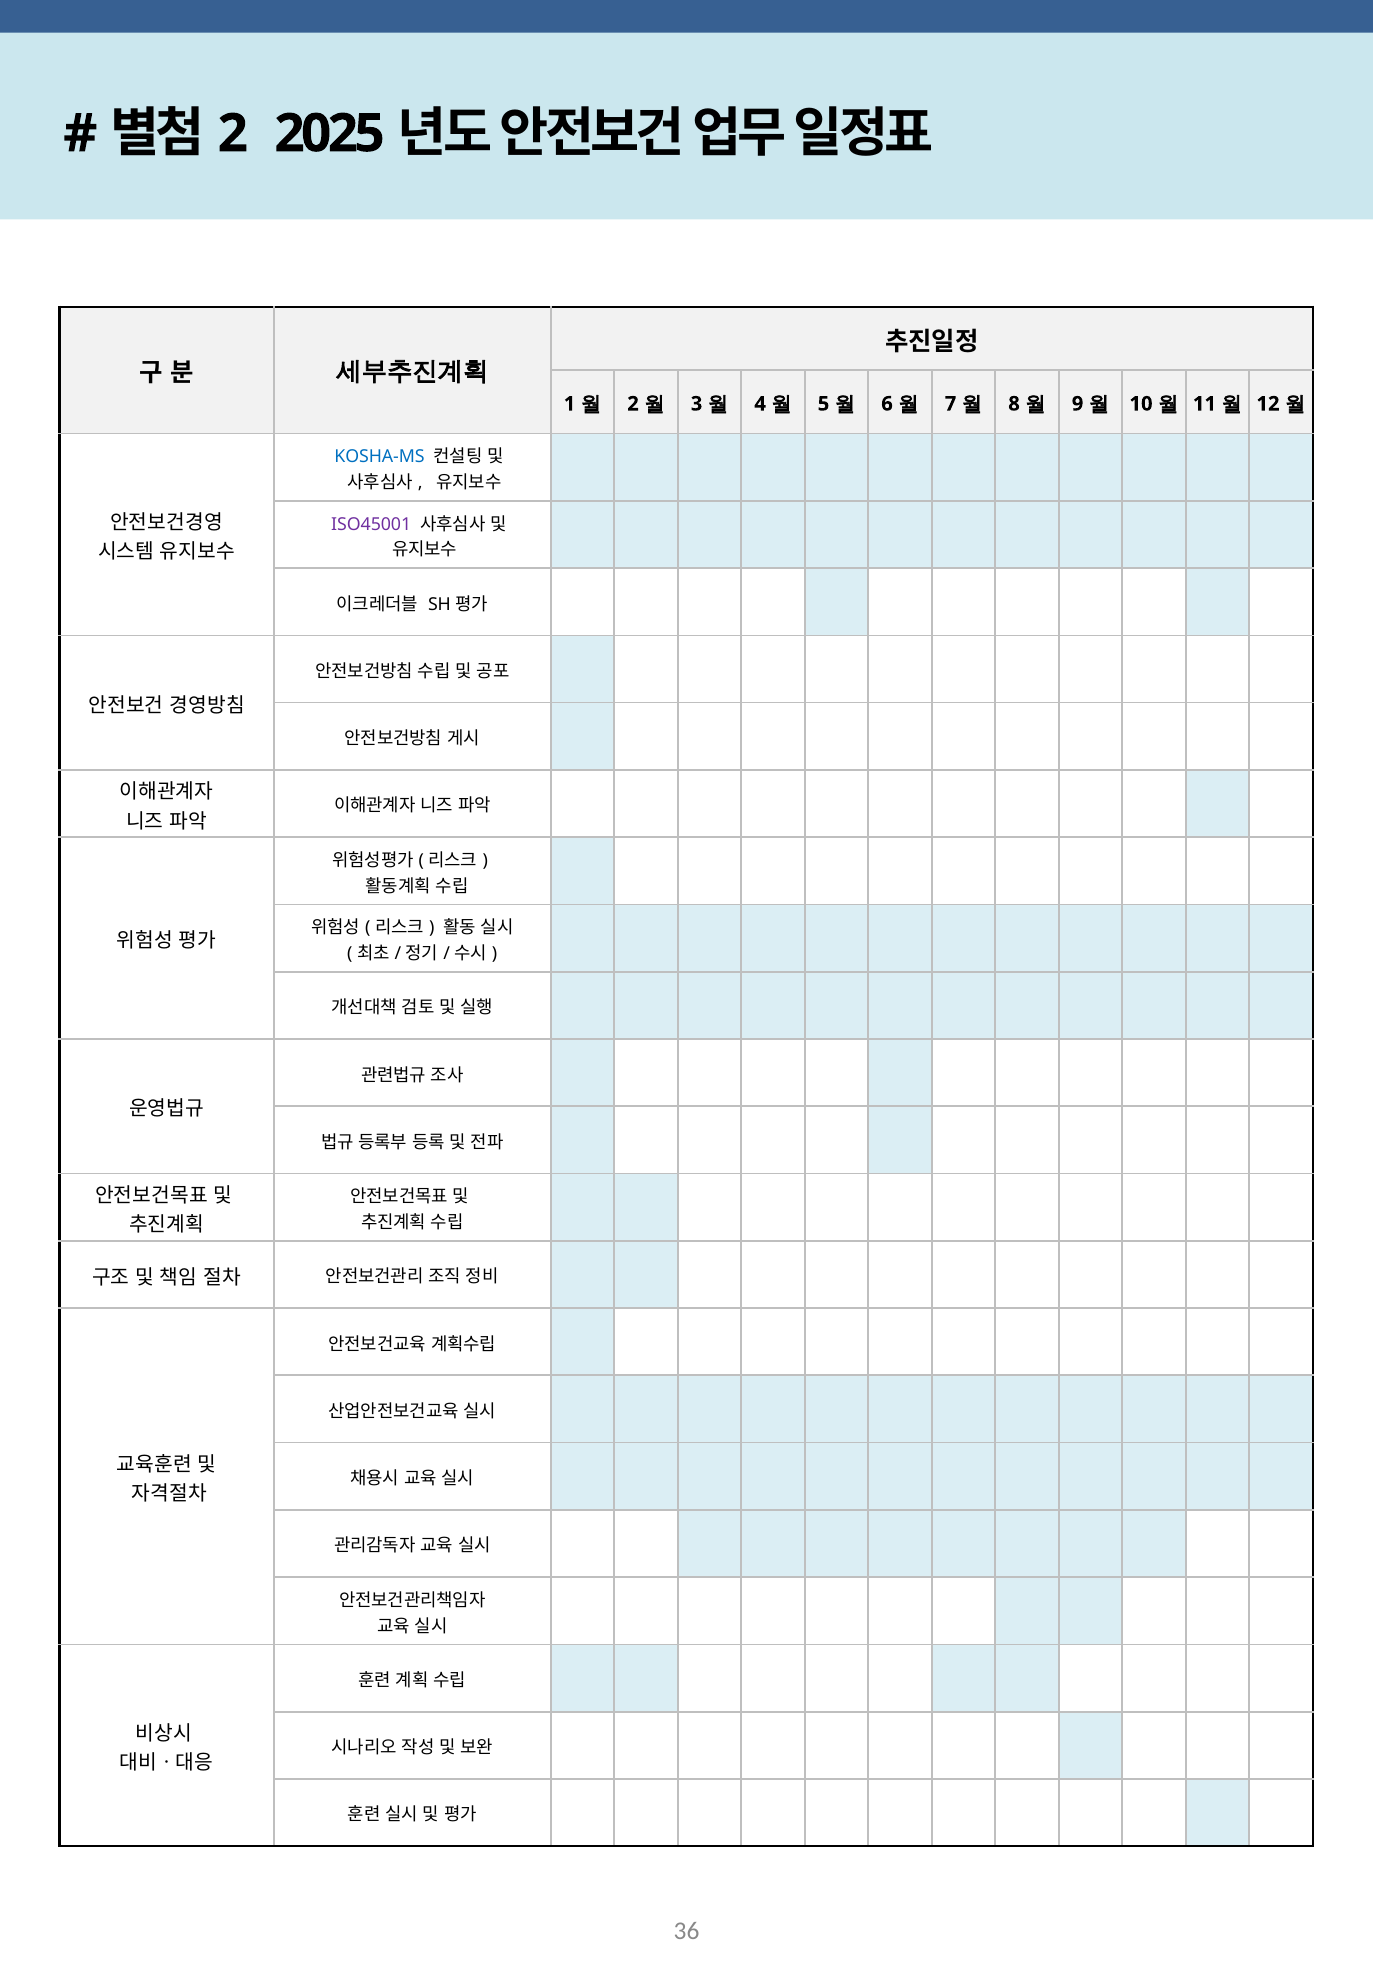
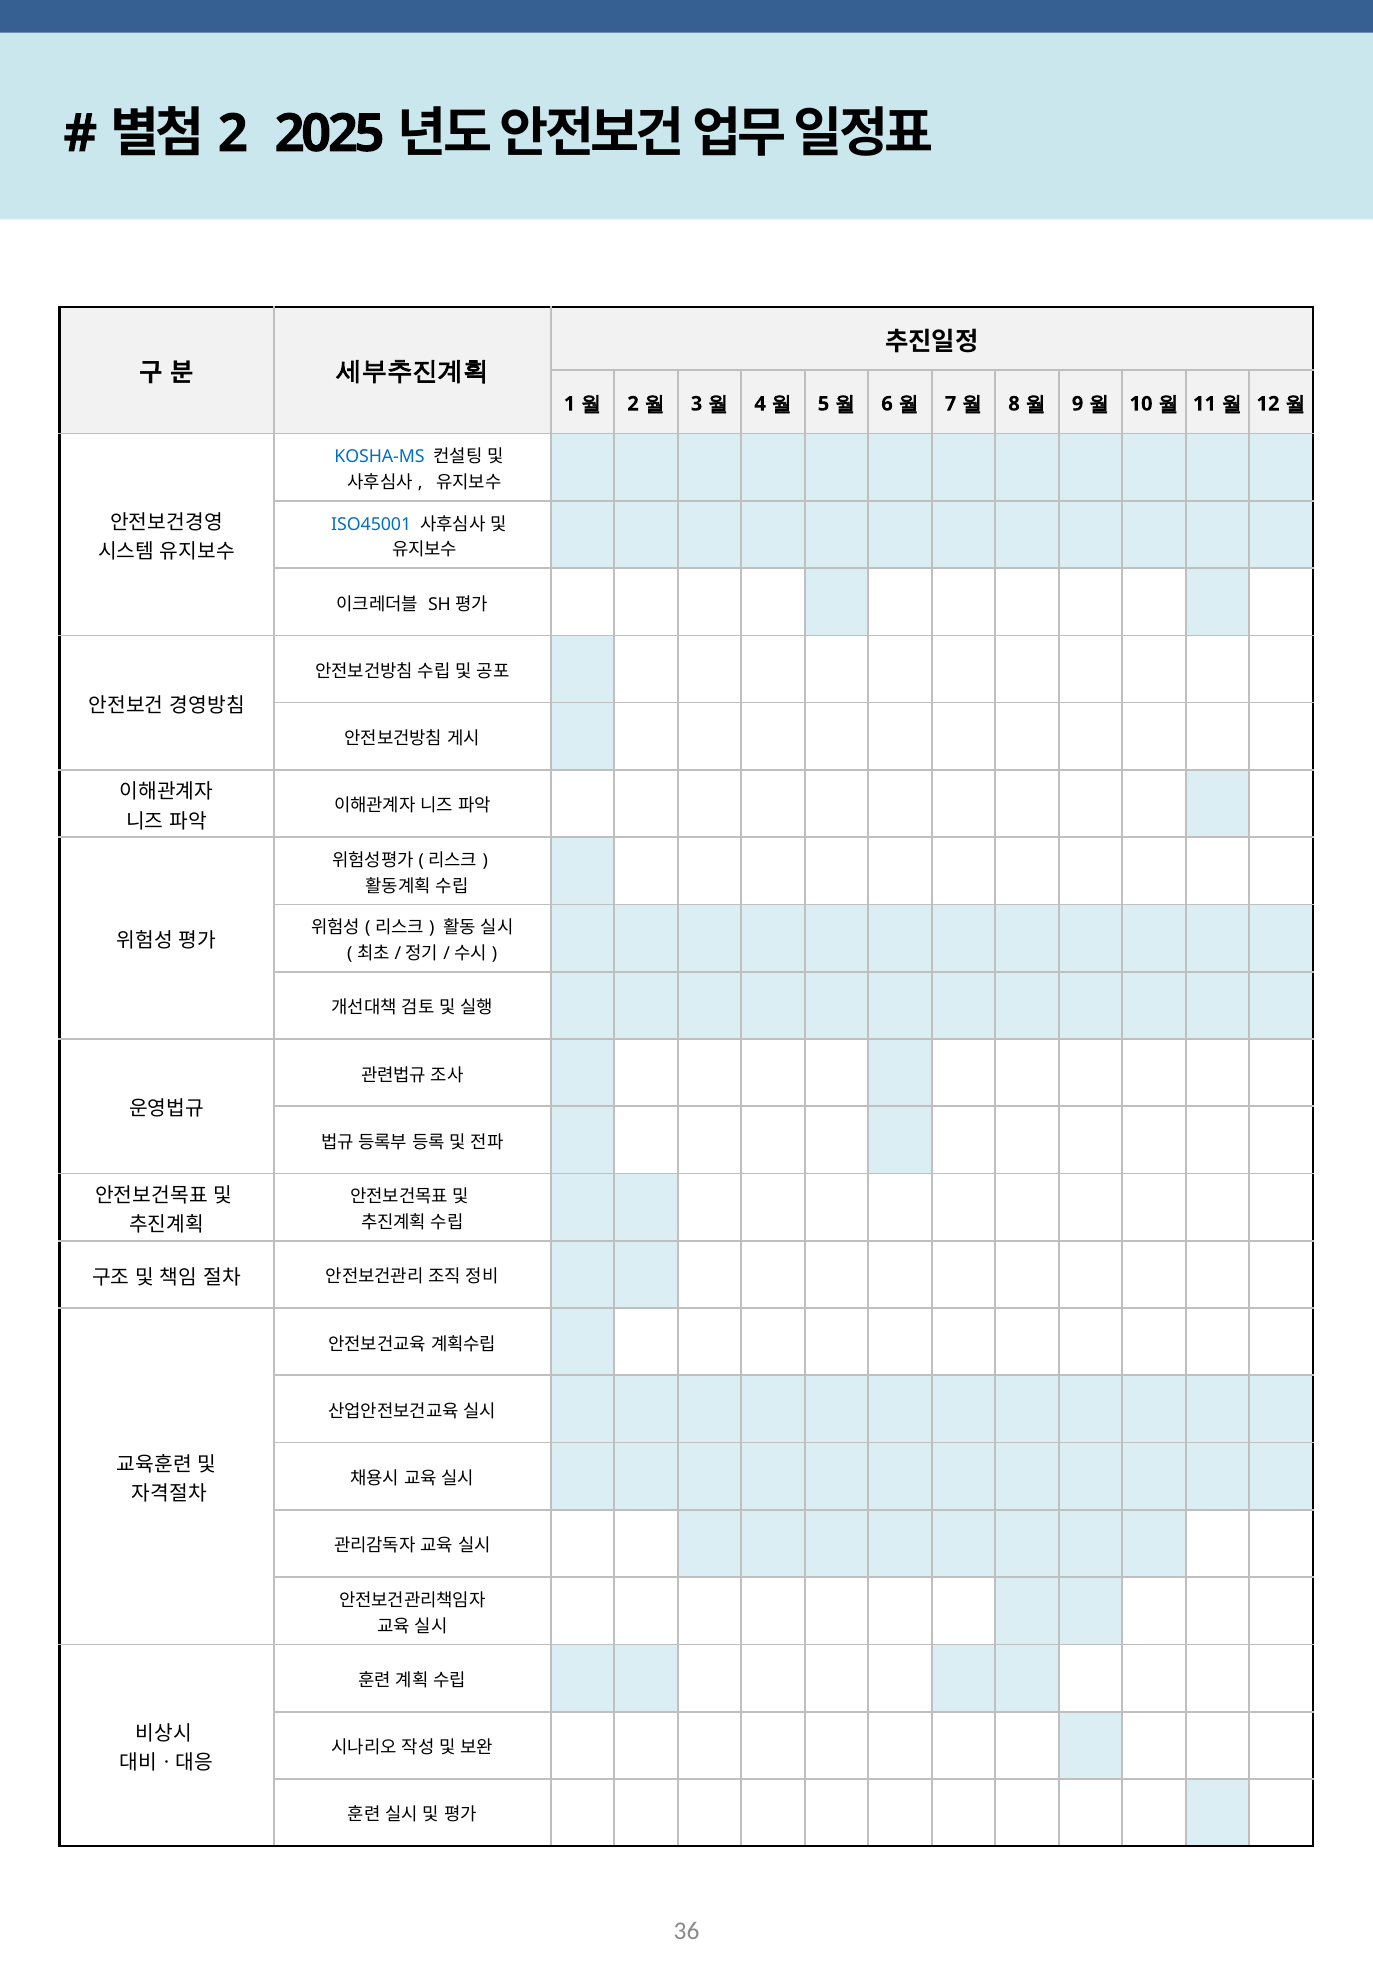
ISO45001 colour: purple -> blue (371, 524)
